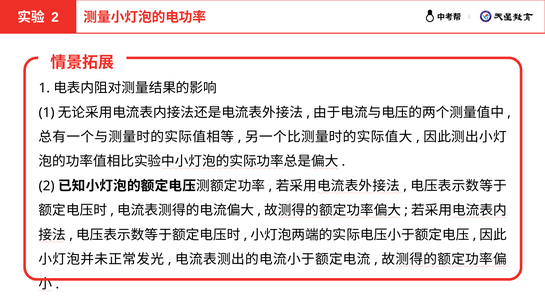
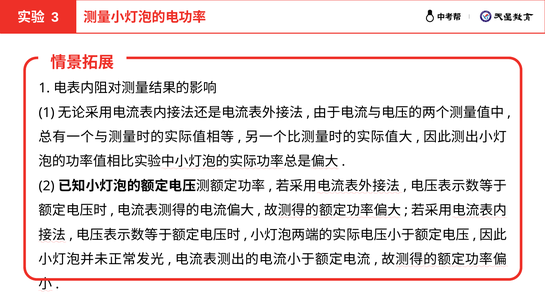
2: 2 -> 3 (55, 18)
